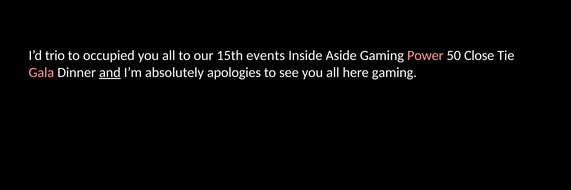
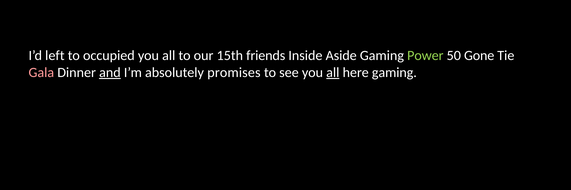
trio: trio -> left (55, 56)
events: events -> friends (266, 56)
Power colour: pink -> light green (425, 56)
Close: Close -> Gone (479, 56)
apologies: apologies -> promises (234, 73)
all underline: none -> present (333, 73)
